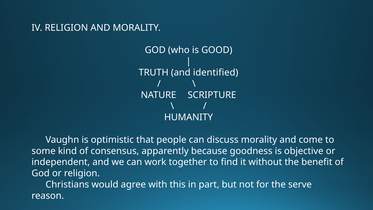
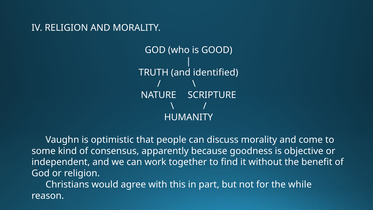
serve: serve -> while (300, 184)
